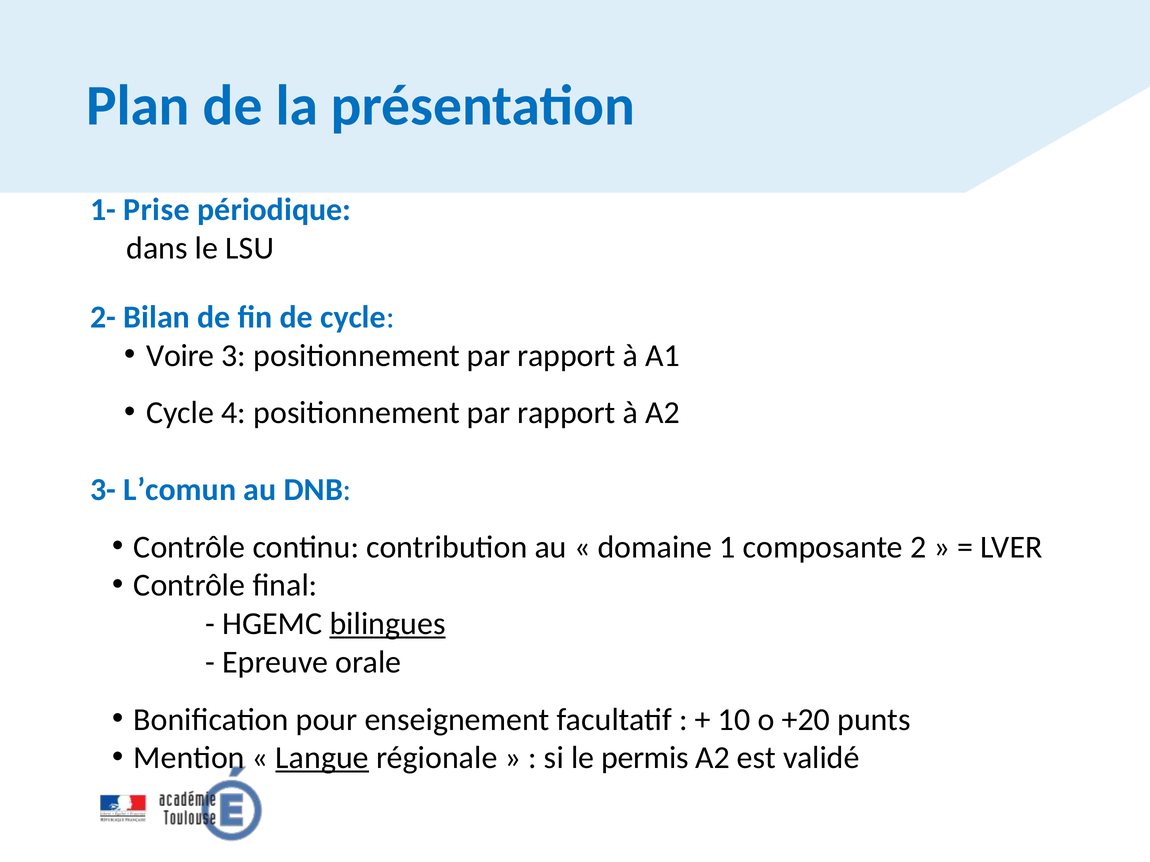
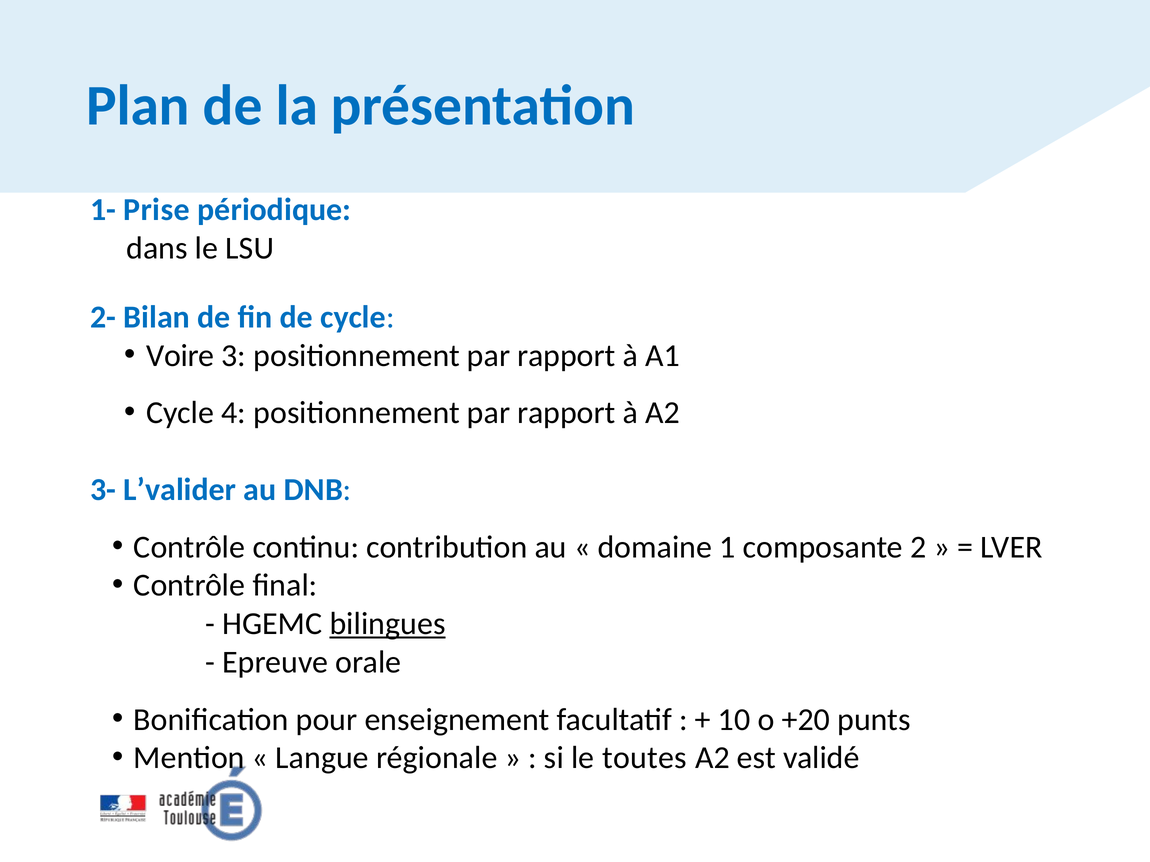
L’comun: L’comun -> L’valider (180, 490)
Langue underline: present -> none (322, 758)
permis: permis -> toutes (645, 758)
